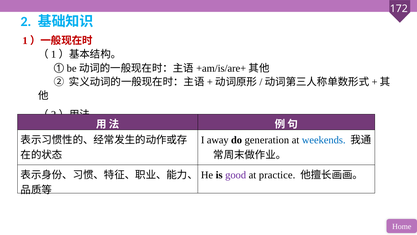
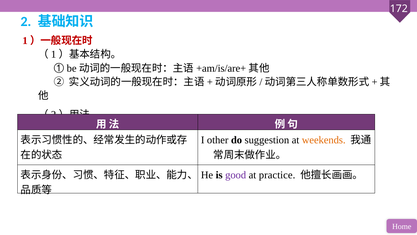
away: away -> other (218, 140)
generation: generation -> suggestion (267, 140)
weekends colour: blue -> orange (324, 140)
